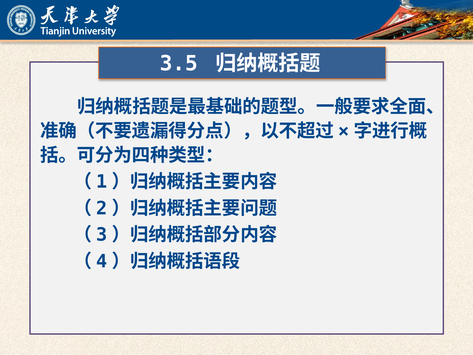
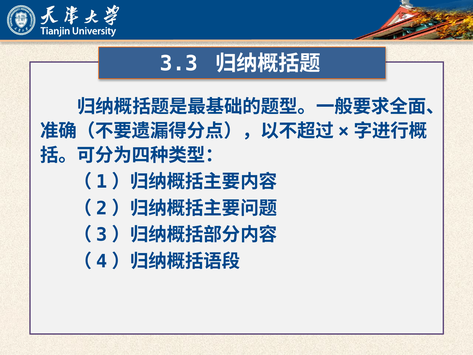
3.5: 3.5 -> 3.3 (179, 63)
